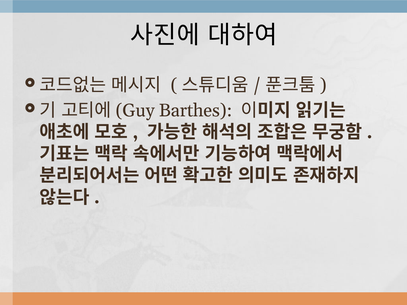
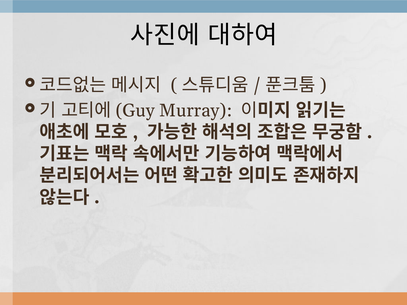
Barthes: Barthes -> Murray (196, 111)
